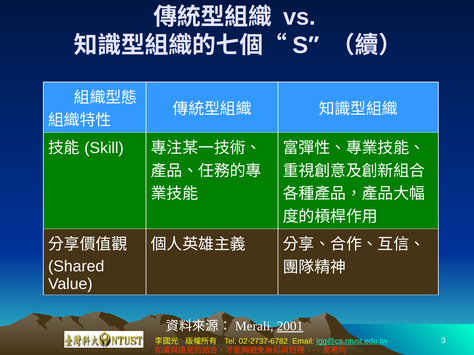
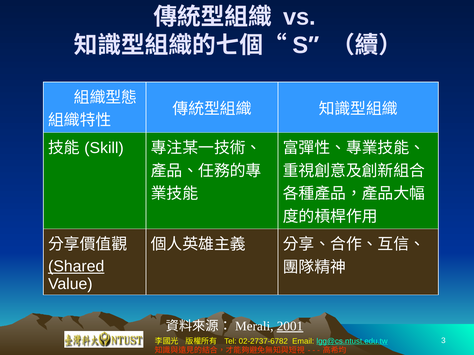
Shared underline: none -> present (76, 267)
